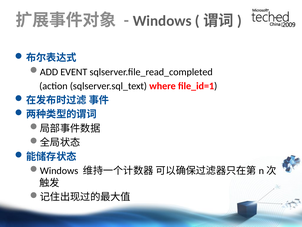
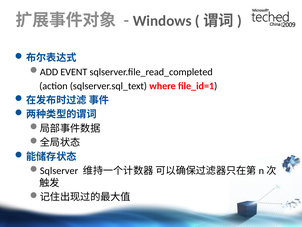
Windows: Windows -> Sqlserver (59, 170)
